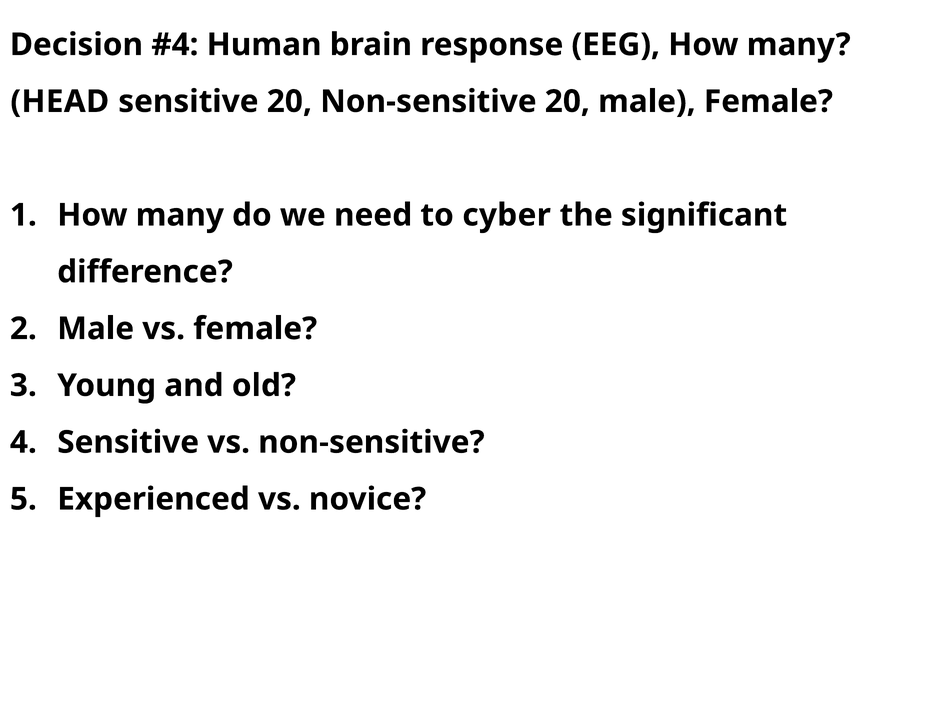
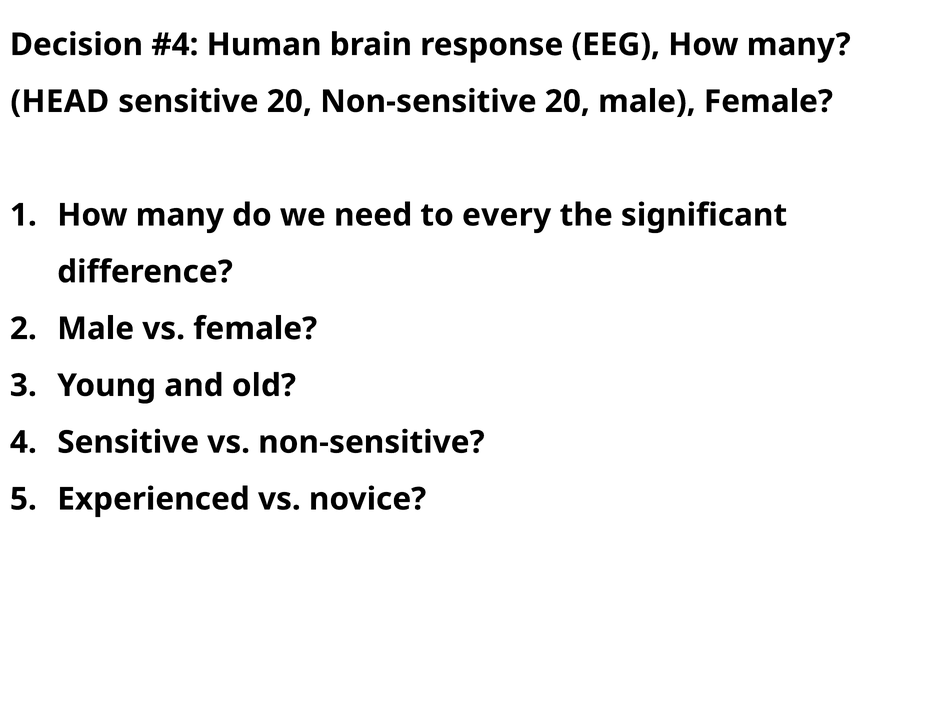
cyber: cyber -> every (507, 215)
